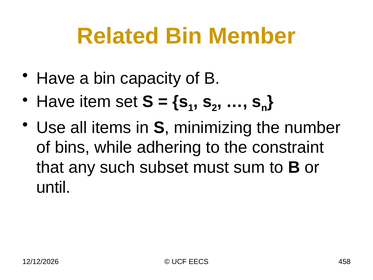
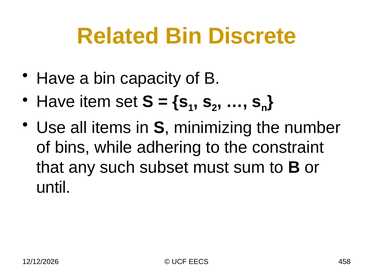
Member: Member -> Discrete (252, 36)
